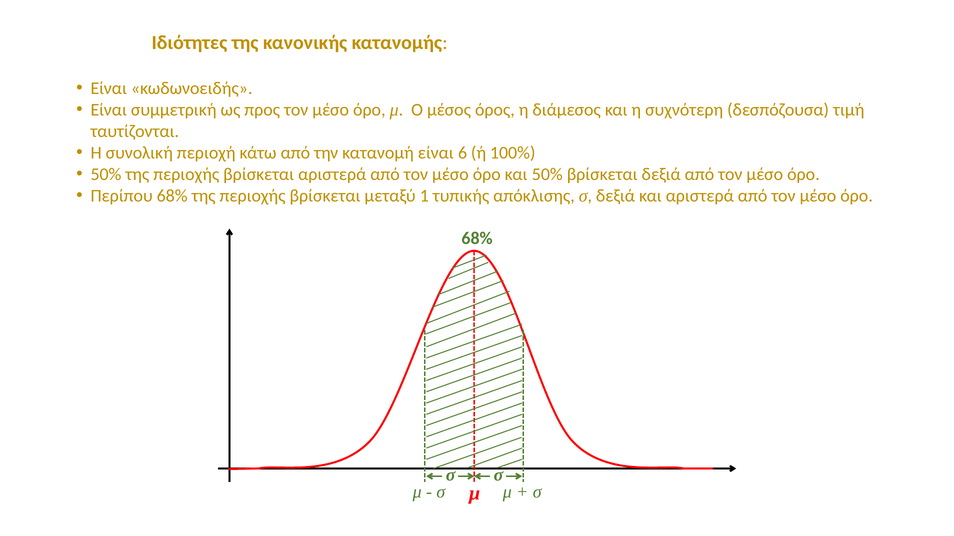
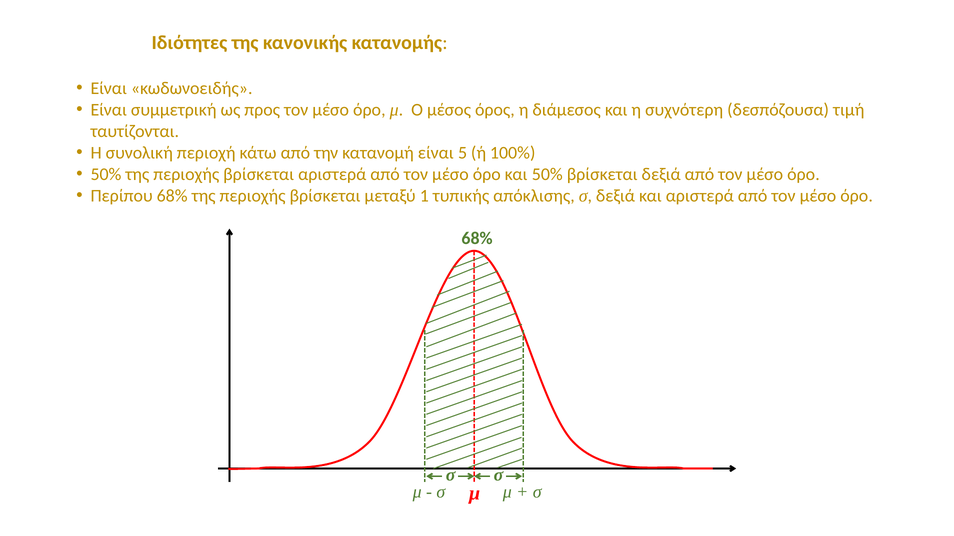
6: 6 -> 5 (463, 153)
